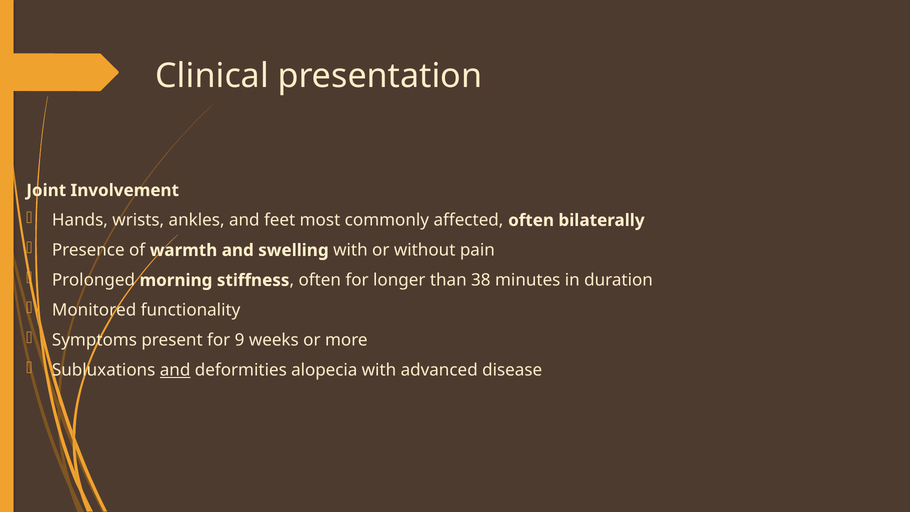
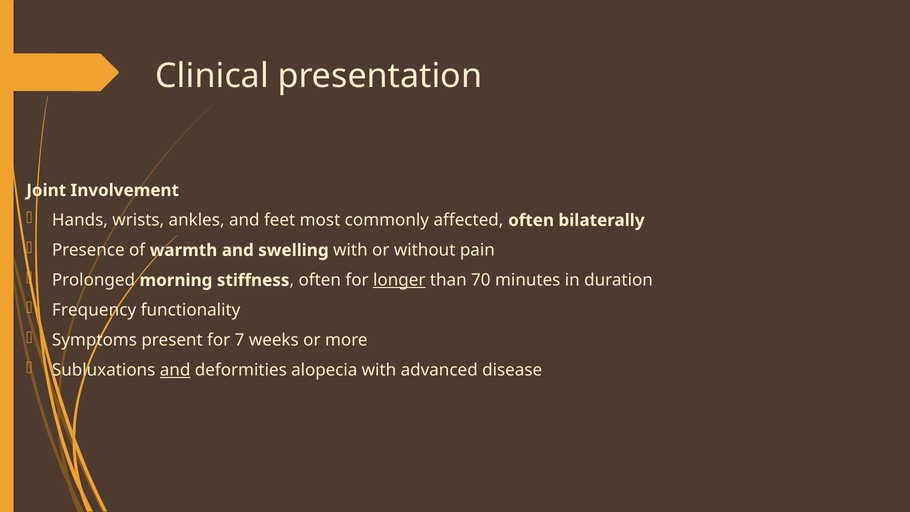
longer underline: none -> present (399, 280)
38: 38 -> 70 (481, 280)
Monitored: Monitored -> Frequency (94, 310)
9: 9 -> 7 (240, 340)
